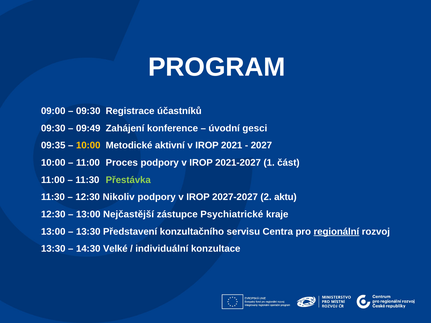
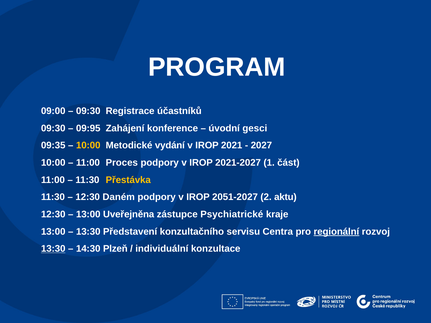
09:49: 09:49 -> 09:95 (88, 128)
aktivní: aktivní -> vydání (170, 146)
Přestávka colour: light green -> yellow (128, 180)
Nikoliv: Nikoliv -> Daném (119, 197)
2027-2027: 2027-2027 -> 2051-2027 (235, 197)
Nejčastější: Nejčastější -> Uveřejněna (129, 214)
13:30 underline: none -> present (53, 249)
Velké: Velké -> Plzeň (115, 249)
